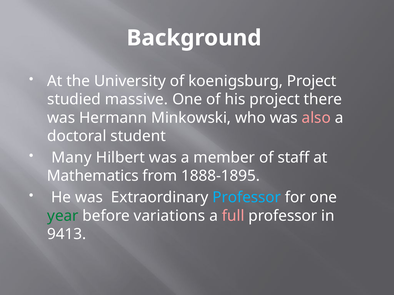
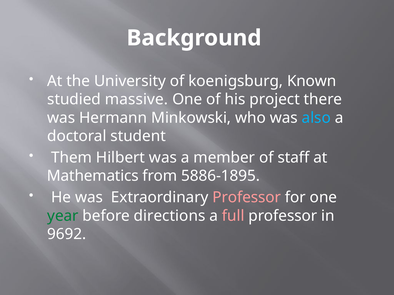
koenigsburg Project: Project -> Known (312, 81)
also colour: pink -> light blue (316, 118)
Many: Many -> Them (72, 158)
1888-1895: 1888-1895 -> 5886-1895 (221, 176)
Professor colour: light blue -> pink (247, 198)
variations: variations -> directions (170, 216)
9413: 9413 -> 9692 (67, 234)
